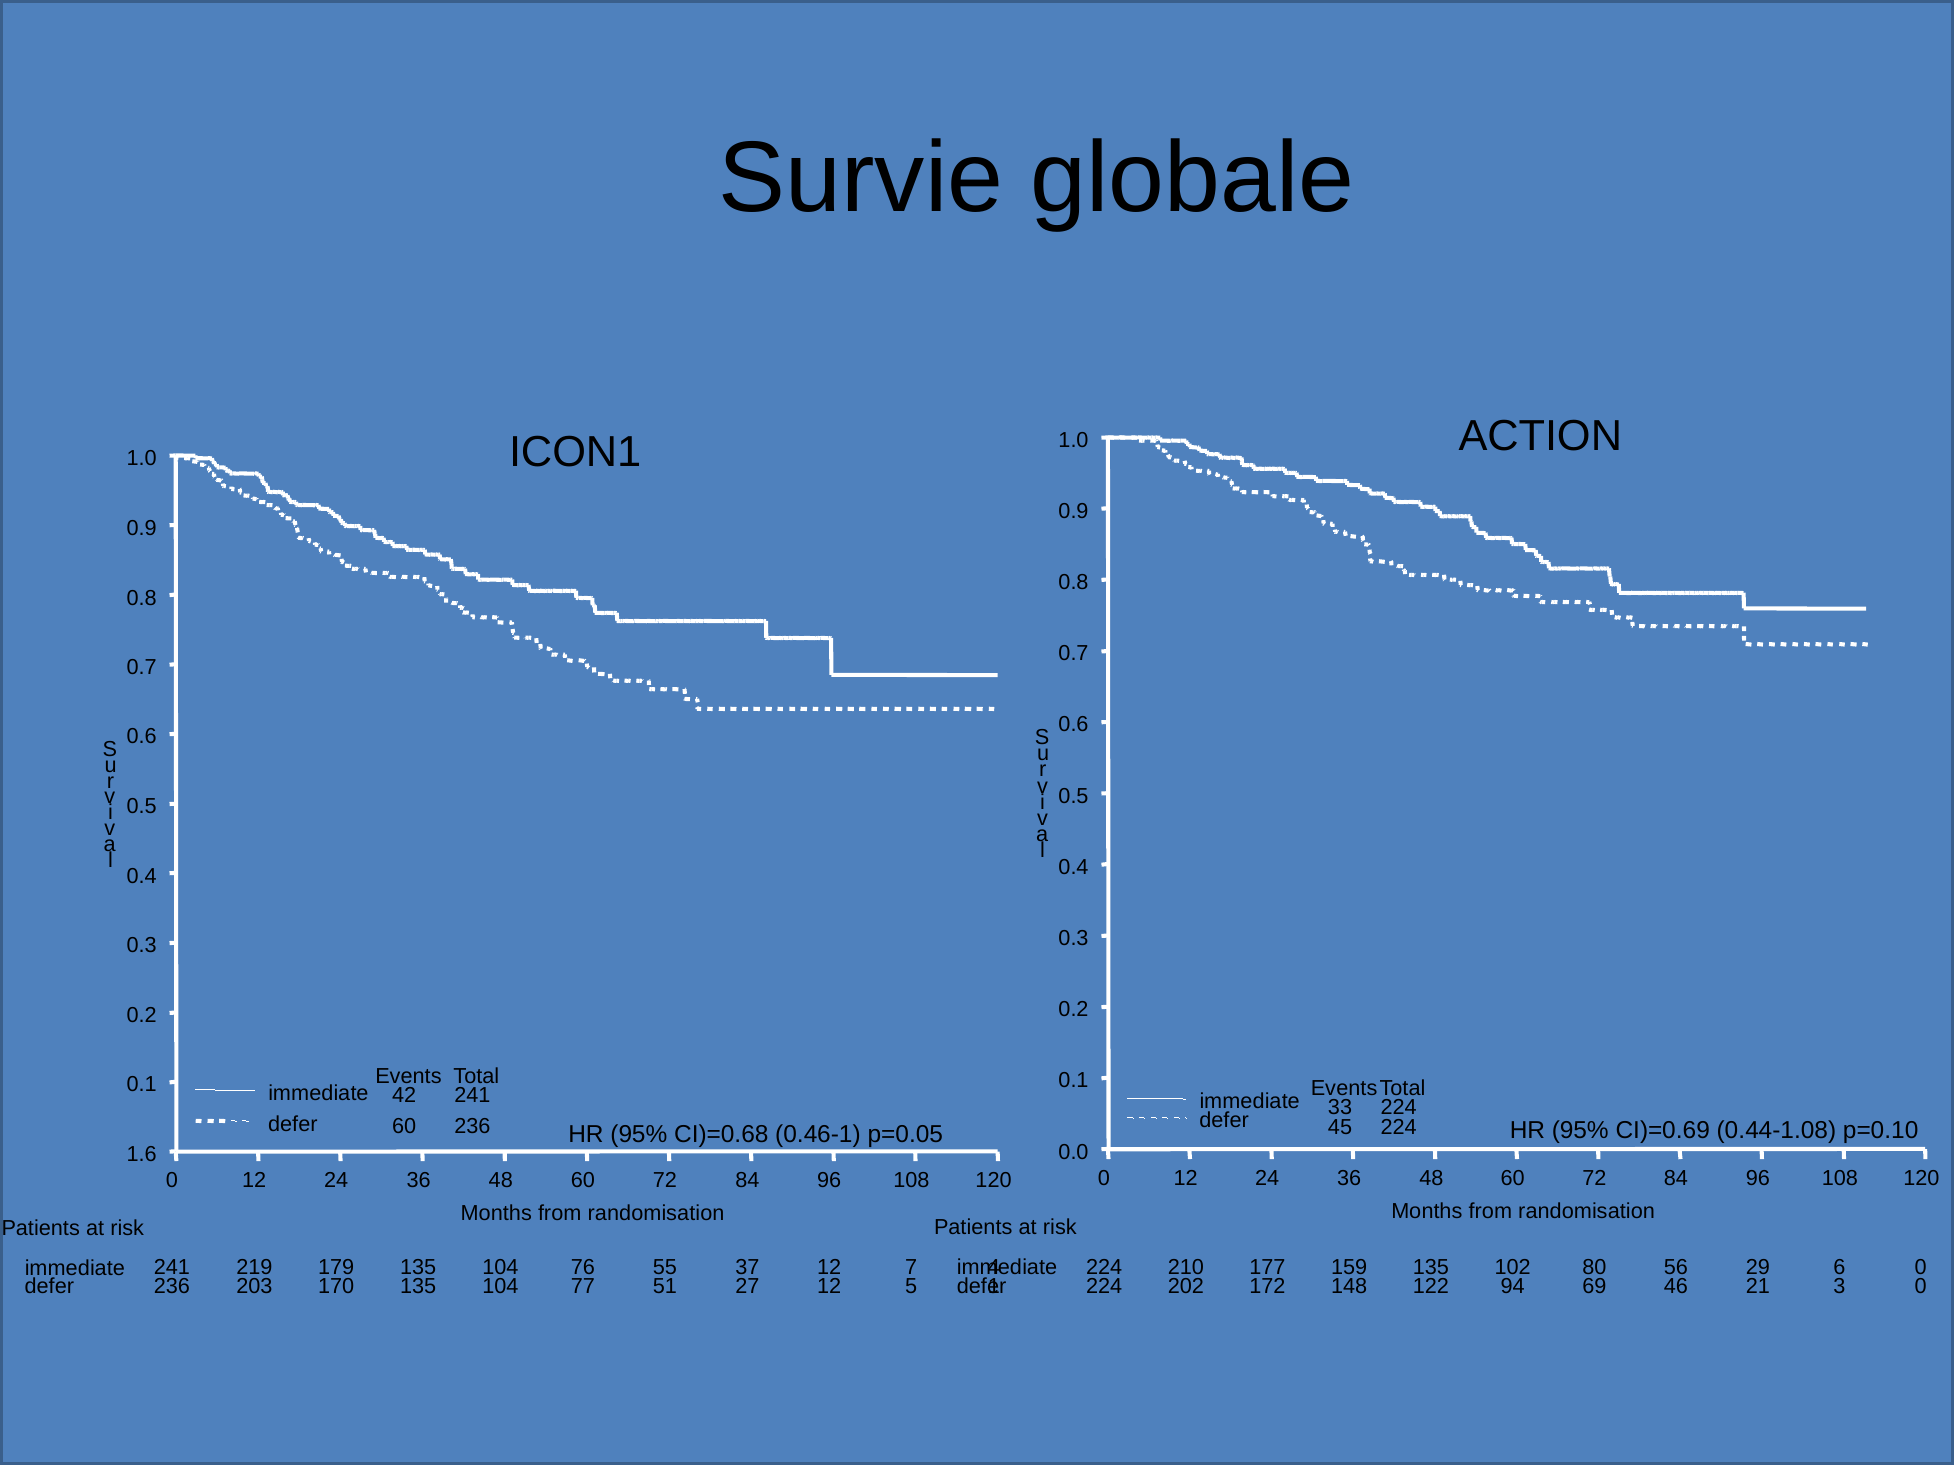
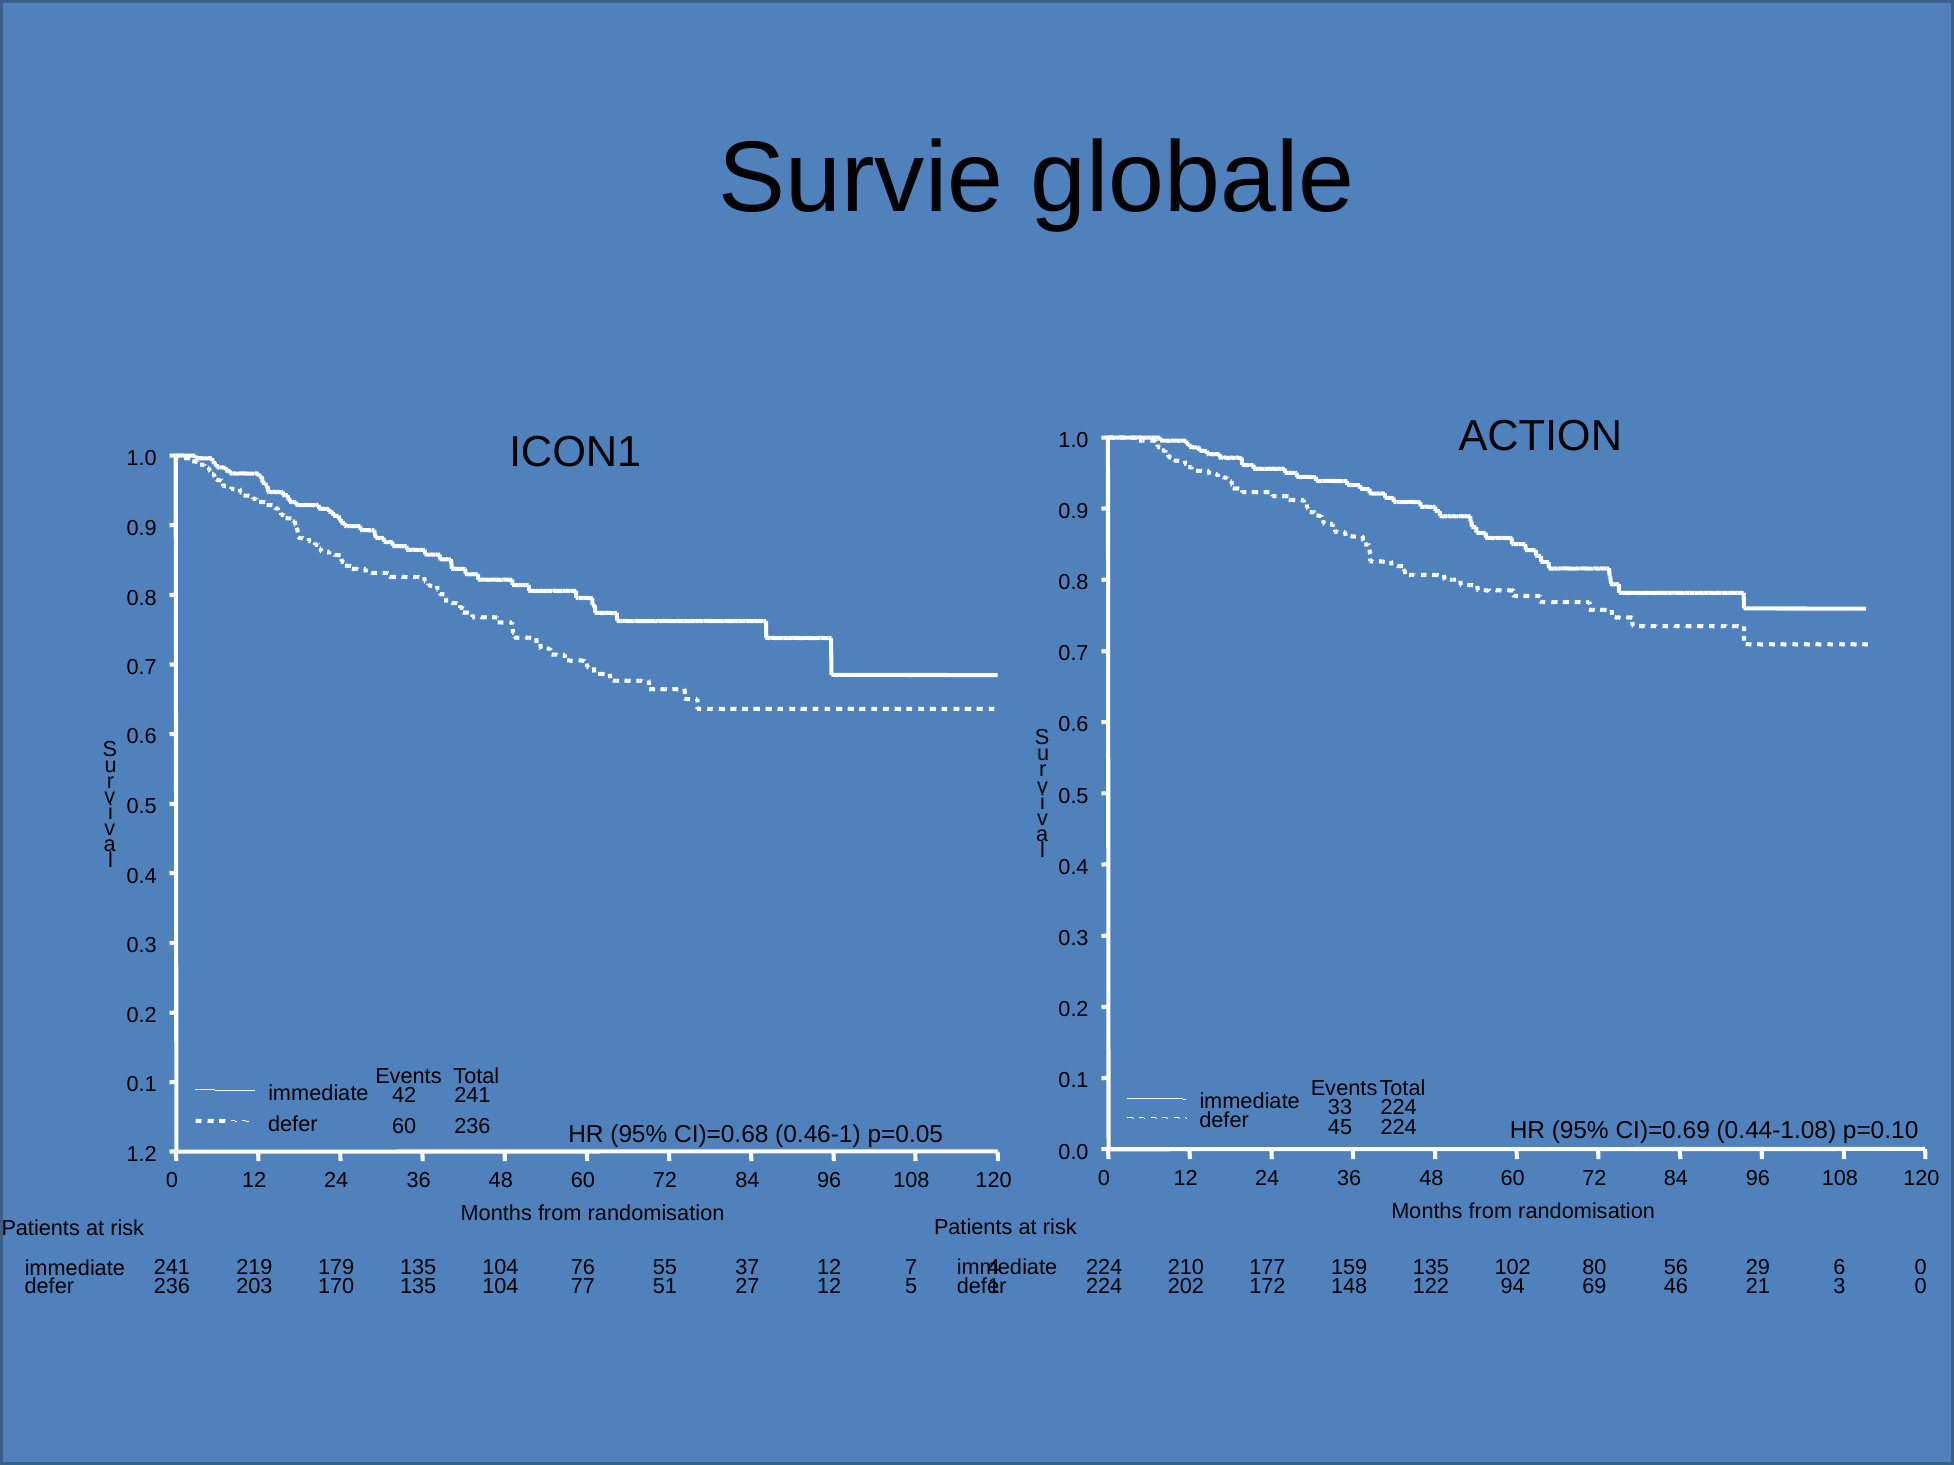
1.6: 1.6 -> 1.2 (142, 1155)
